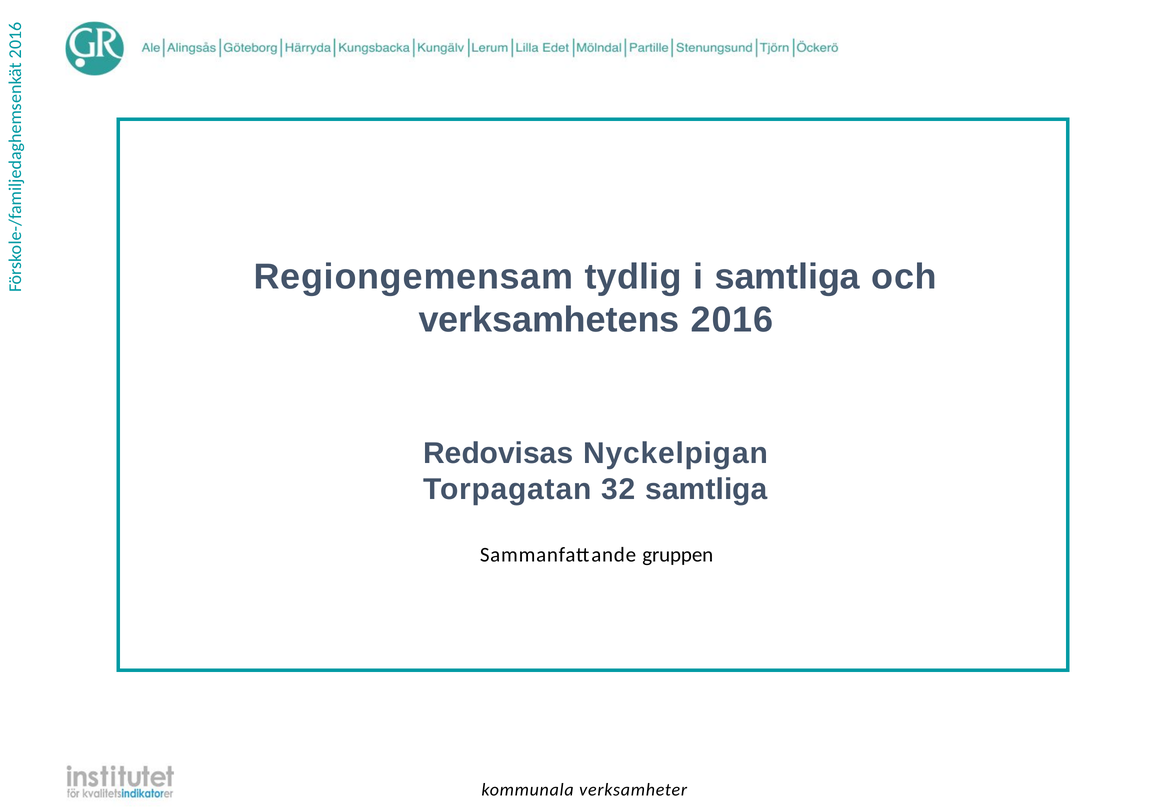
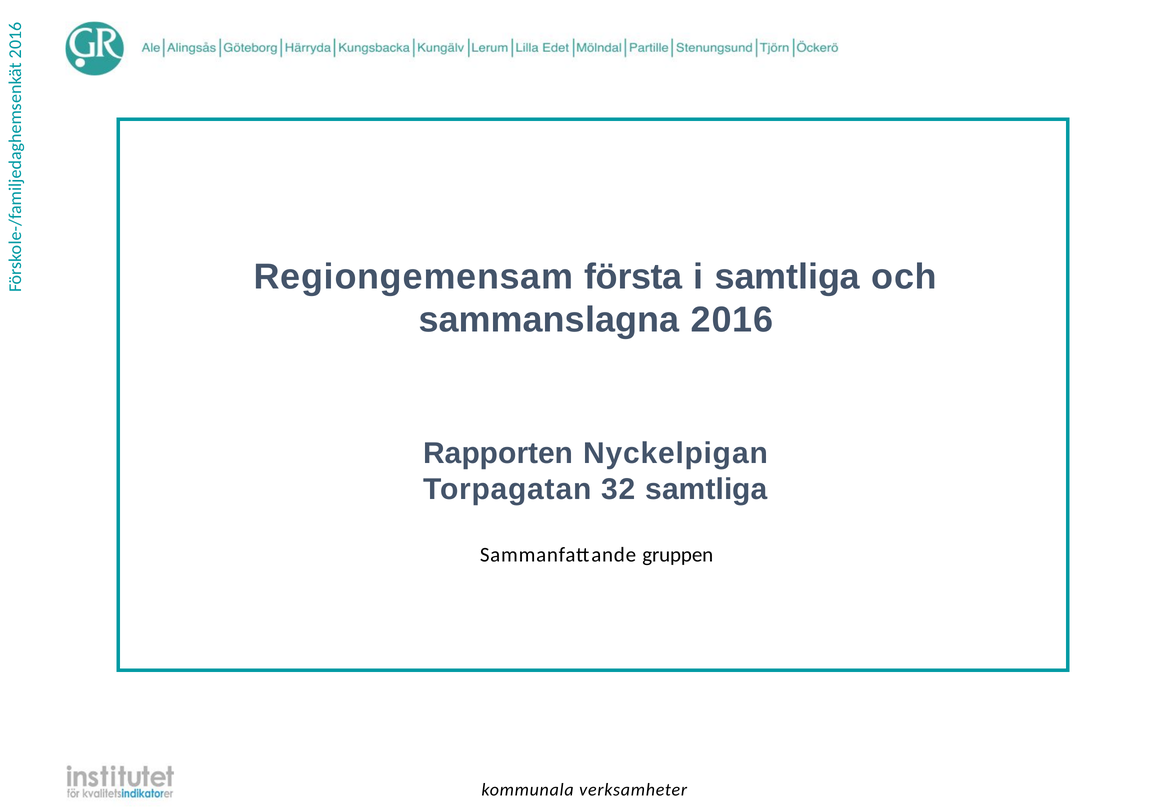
tydlig: tydlig -> första (633, 277)
verksamhetens: verksamhetens -> sammanslagna (549, 320)
Redovisas: Redovisas -> Rapporten (498, 453)
